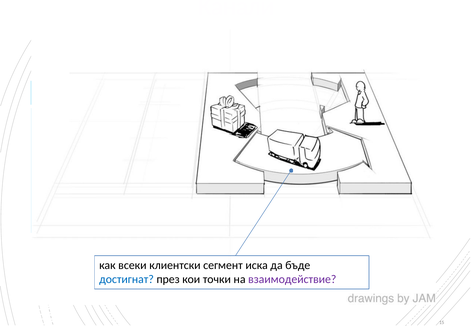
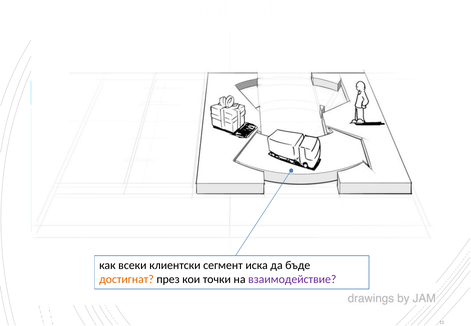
достигнат colour: blue -> orange (127, 279)
